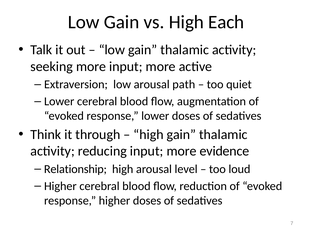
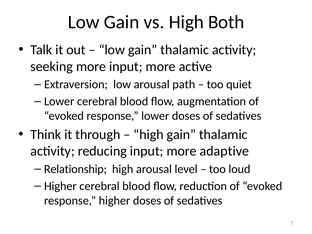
Each: Each -> Both (226, 22)
evidence: evidence -> adaptive (224, 151)
